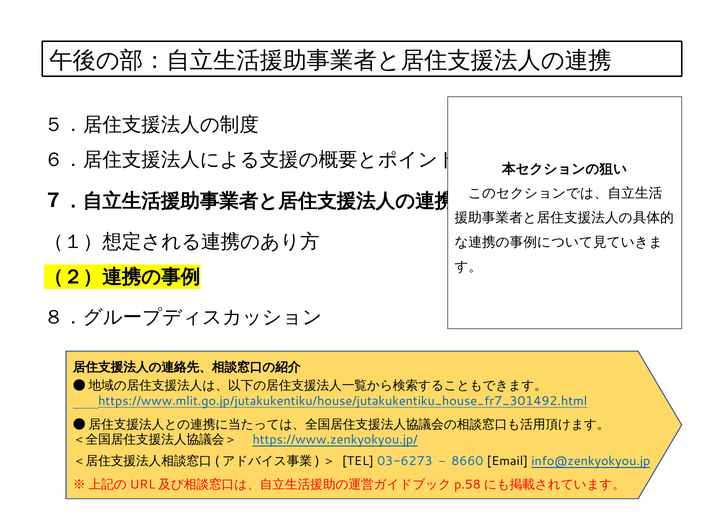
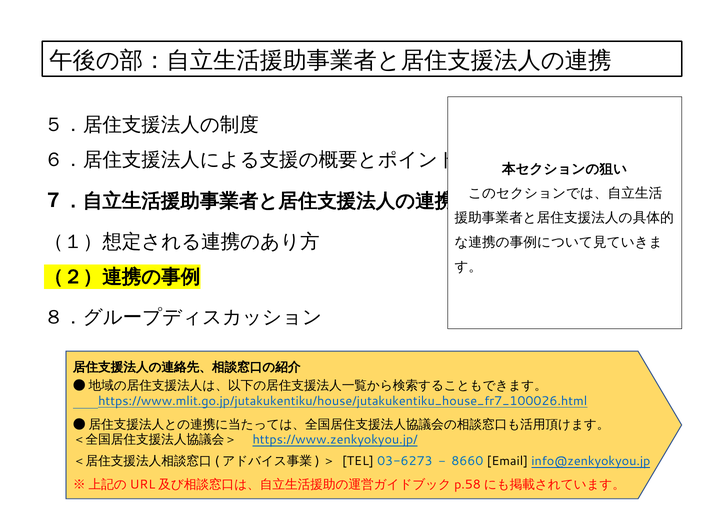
https://www.mlit.go.jp/jutakukentiku/house/jutakukentiku_house_fr7_301492.html: https://www.mlit.go.jp/jutakukentiku/house/jutakukentiku_house_fr7_301492.html -> https://www.mlit.go.jp/jutakukentiku/house/jutakukentiku_house_fr7_100026.html (343, 401)
